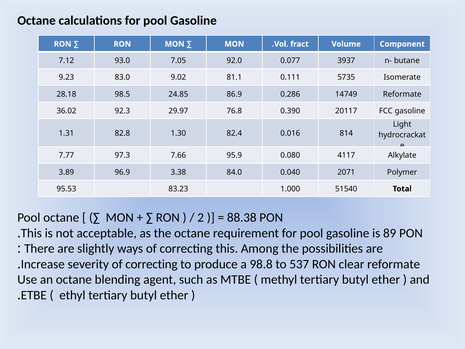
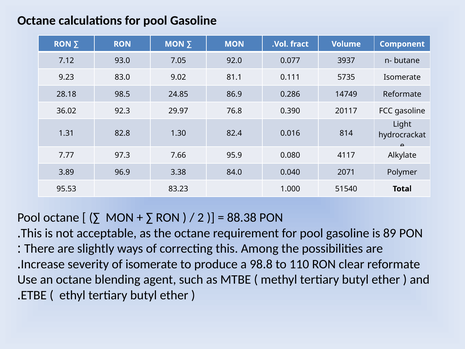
severity of correcting: correcting -> isomerate (151, 264)
537: 537 -> 110 (299, 264)
